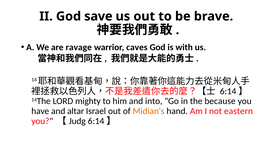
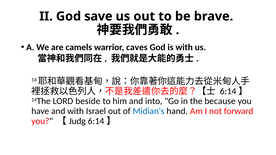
ravage: ravage -> camels (79, 47)
mighty: mighty -> beside (88, 101)
and altar: altar -> with (76, 111)
Midian's colour: orange -> blue (149, 111)
eastern: eastern -> forward (239, 111)
